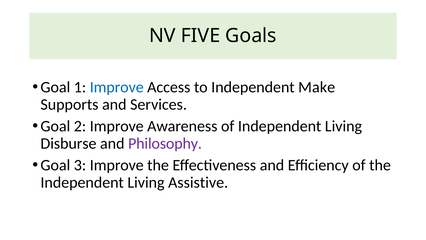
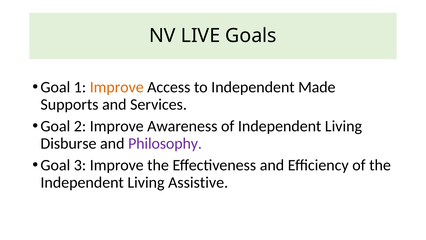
FIVE: FIVE -> LIVE (200, 36)
Improve colour: blue -> orange (117, 87)
Make: Make -> Made (317, 87)
